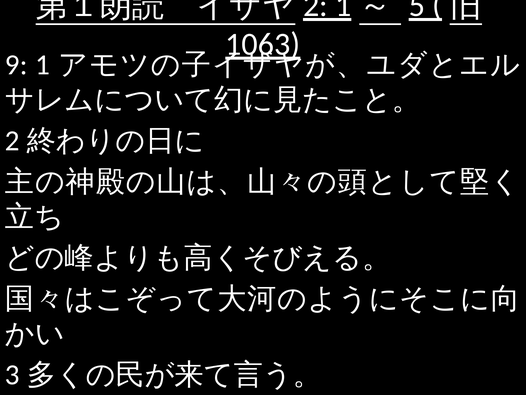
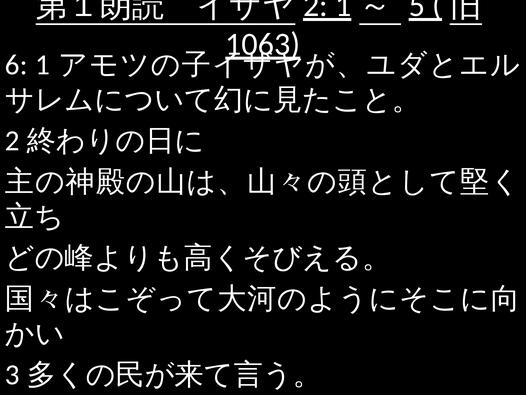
9: 9 -> 6 (16, 65)
